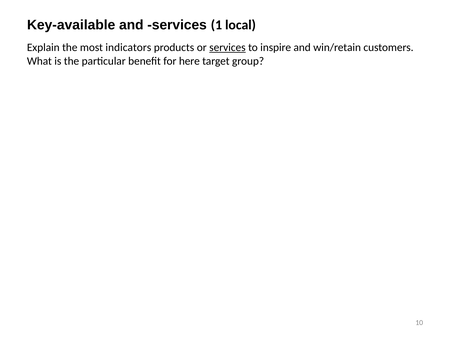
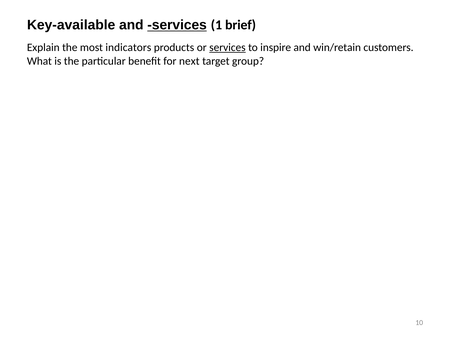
services underline: none -> present (177, 25)
local: local -> brief (241, 25)
here: here -> next (189, 61)
